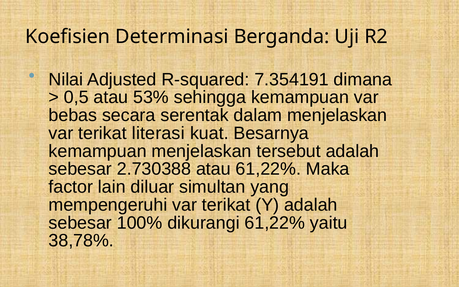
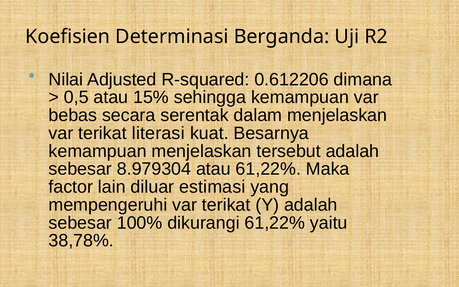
7.354191: 7.354191 -> 0.612206 (292, 79)
53%: 53% -> 15% (151, 97)
2.730388: 2.730388 -> 8.979304 (154, 169)
simultan: simultan -> estimasi (212, 187)
